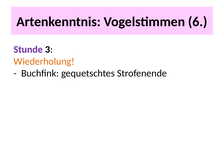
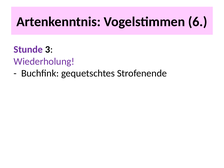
Wiederholung colour: orange -> purple (44, 61)
